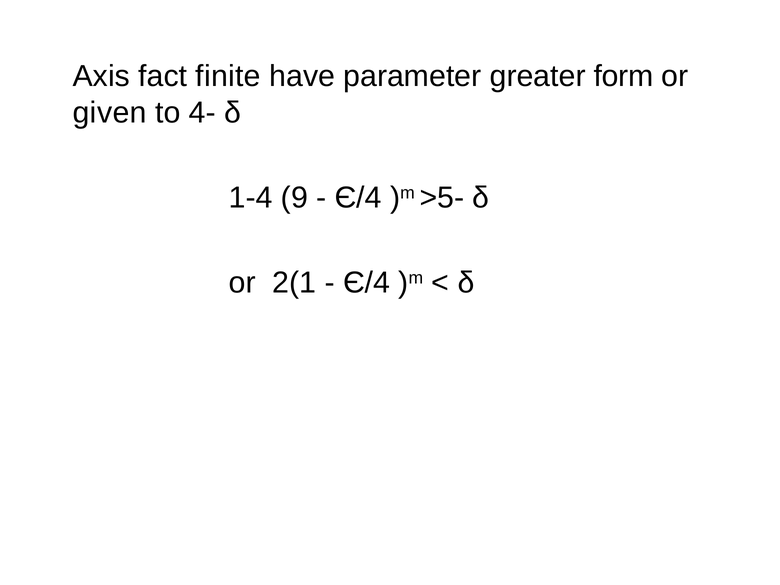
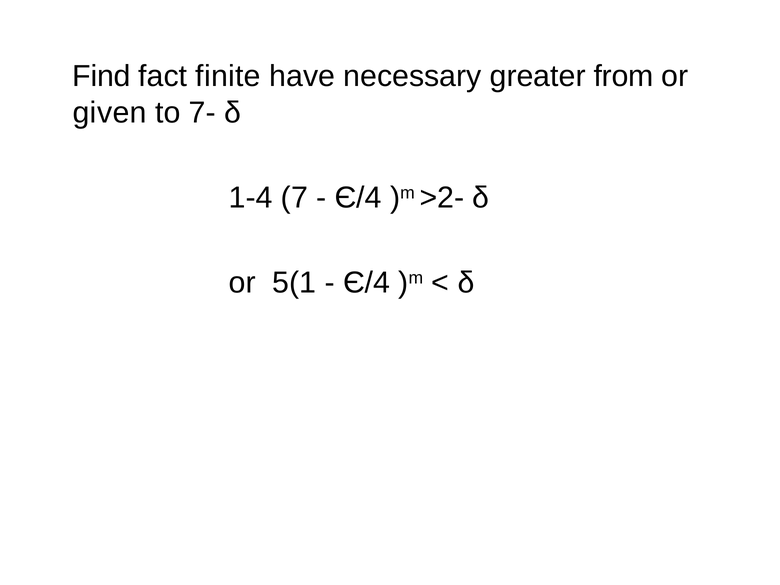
Axis: Axis -> Find (102, 76)
parameter: parameter -> necessary (412, 76)
form: form -> from (624, 76)
4-: 4- -> 7- (202, 113)
9: 9 -> 7 (294, 198)
>5-: >5- -> >2- (442, 198)
2(1: 2(1 -> 5(1 (294, 283)
